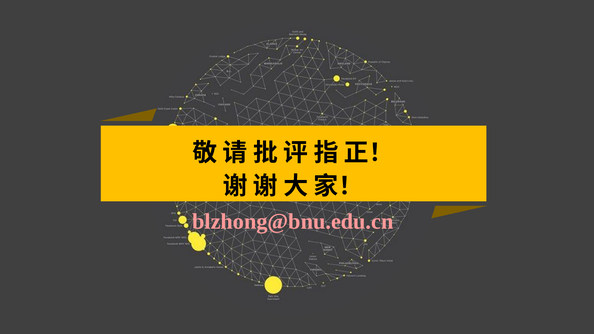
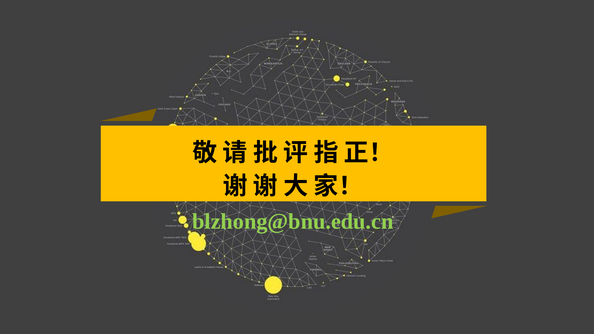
blzhong@bnu.edu.cn colour: pink -> light green (293, 222)
